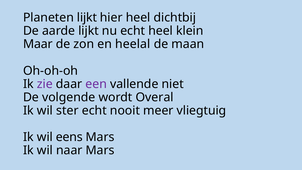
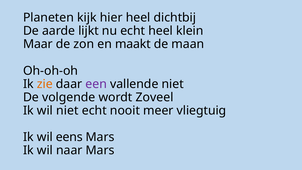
Planeten lijkt: lijkt -> kijk (87, 18)
heelal: heelal -> maakt (133, 44)
zie colour: purple -> orange (45, 84)
Overal: Overal -> Zoveel (155, 97)
wil ster: ster -> niet (67, 110)
